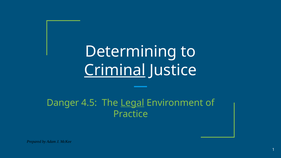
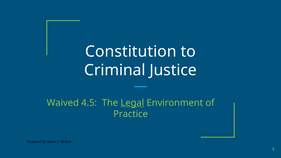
Determining: Determining -> Constitution (131, 52)
Criminal underline: present -> none (115, 70)
Danger: Danger -> Waived (63, 103)
